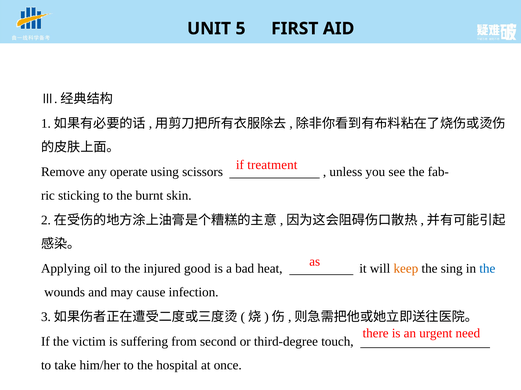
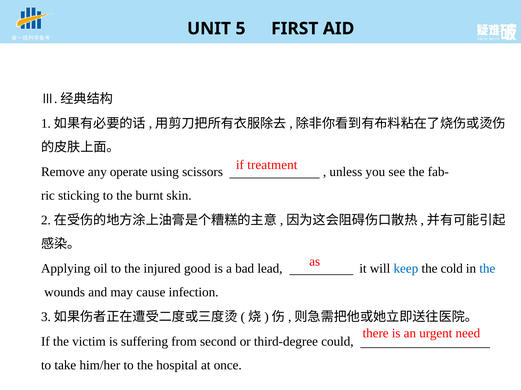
heat: heat -> lead (270, 268)
keep colour: orange -> blue (406, 268)
sing: sing -> cold (452, 268)
touch: touch -> could (337, 341)
